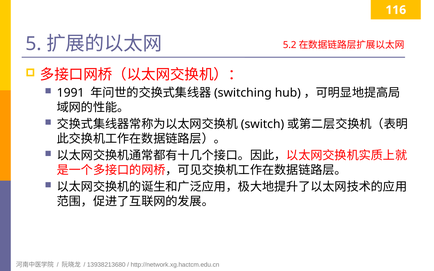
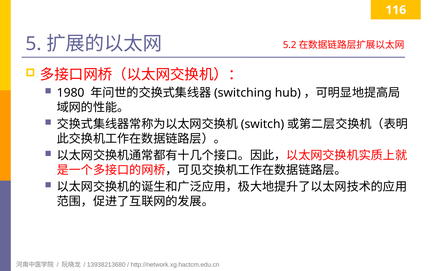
1991: 1991 -> 1980 (71, 93)
